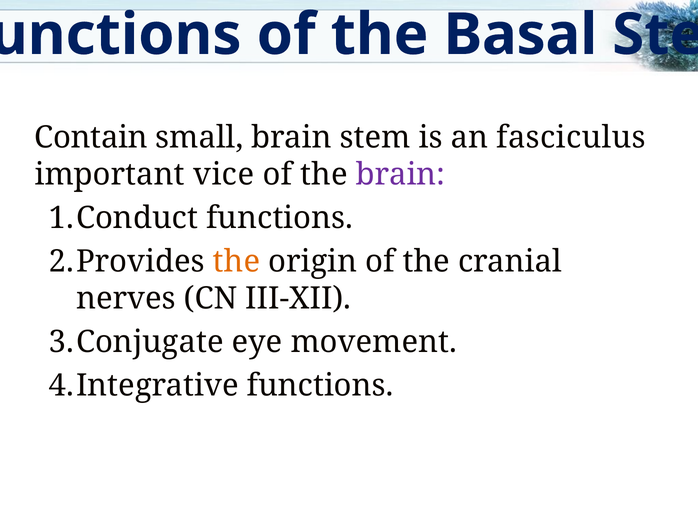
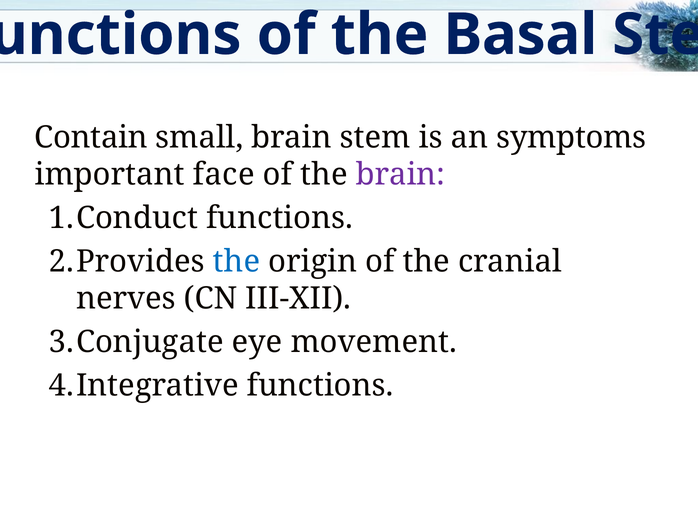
fasciculus: fasciculus -> symptoms (571, 138)
vice: vice -> face (224, 175)
the colour: orange -> blue (237, 262)
